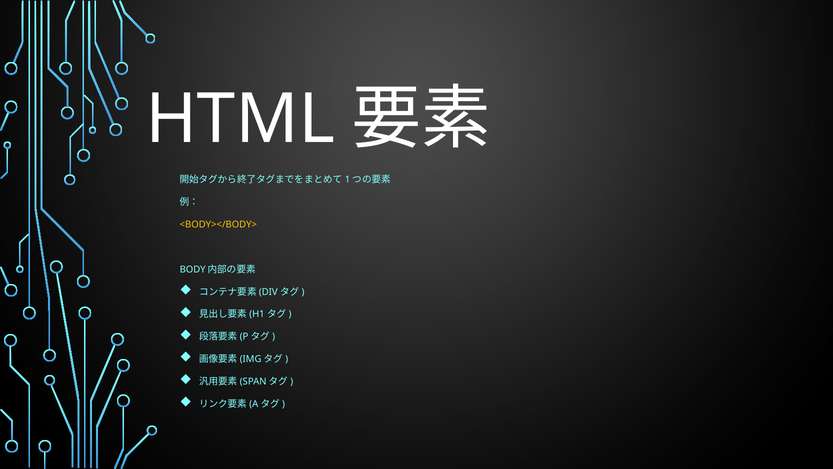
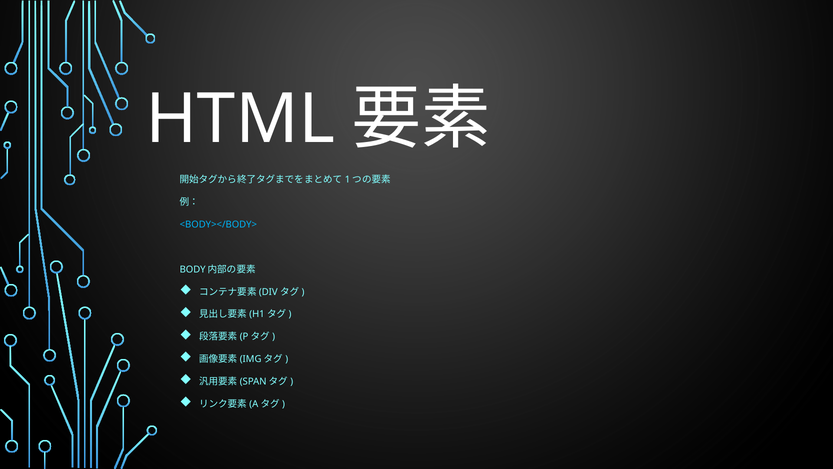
<BODY></BODY> colour: yellow -> light blue (218, 224)
